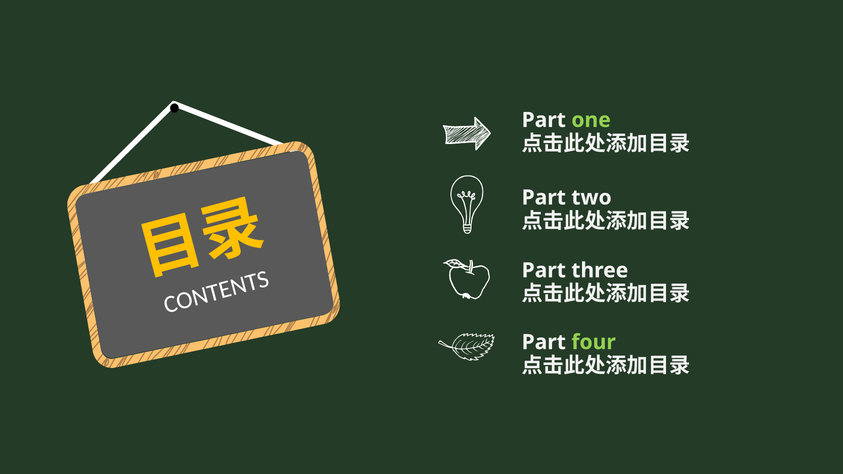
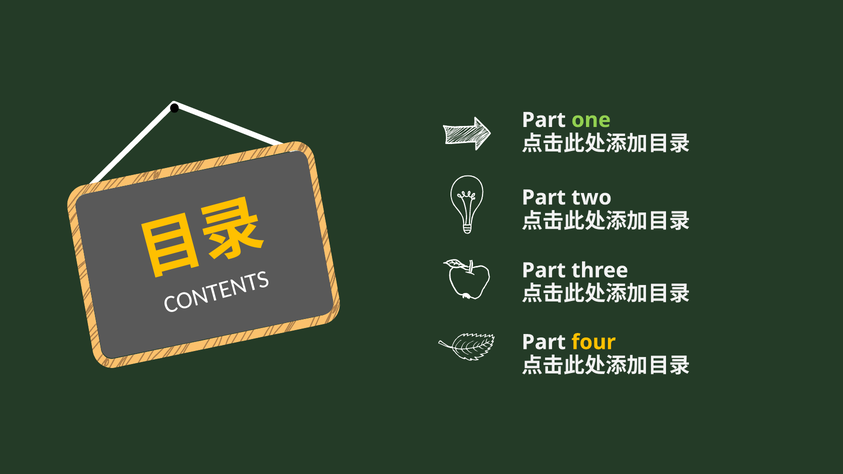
four colour: light green -> yellow (594, 342)
